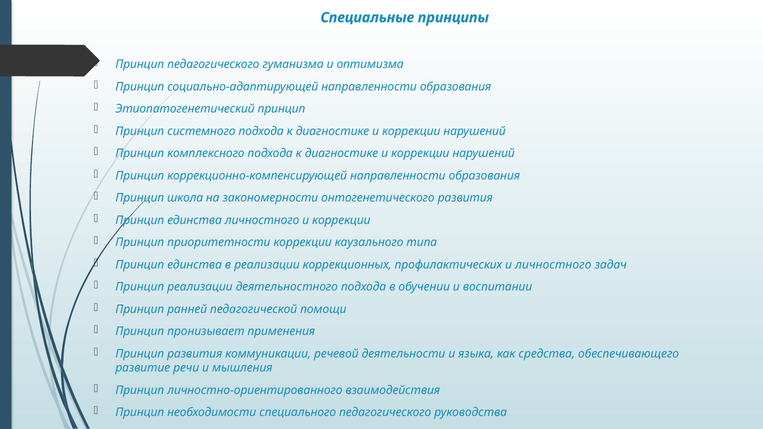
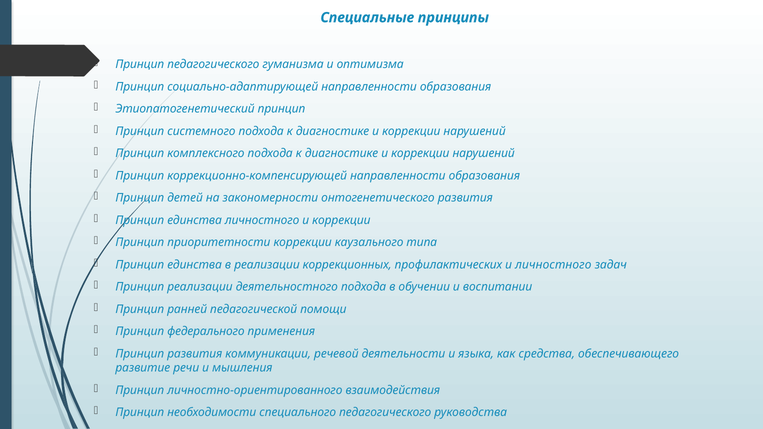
школа: школа -> детей (185, 198)
пронизывает: пронизывает -> федерального (206, 332)
